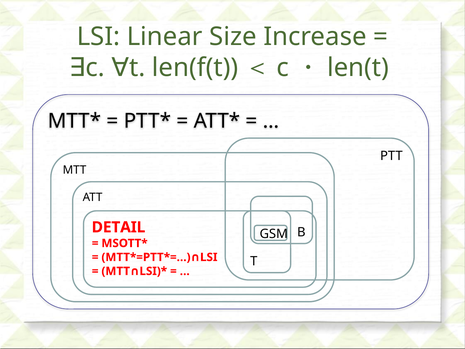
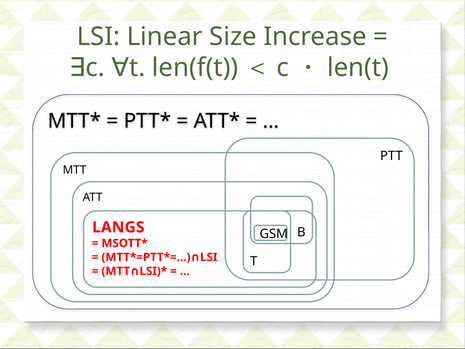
DETAIL: DETAIL -> LANGS (118, 227)
